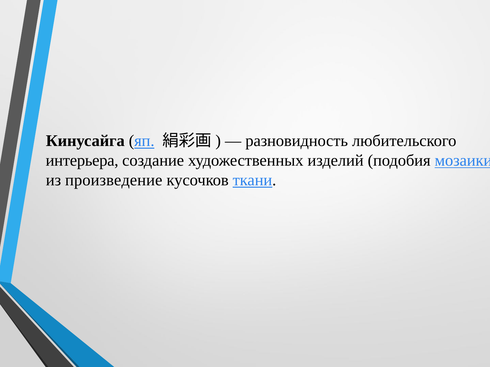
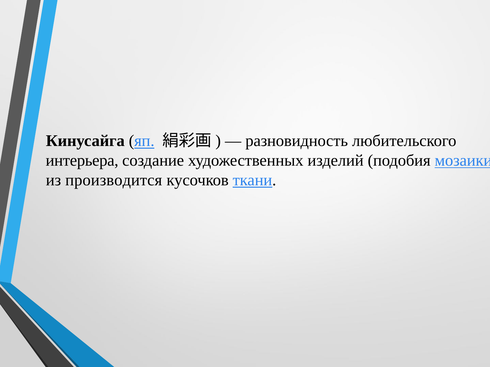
произведение: произведение -> производится (114, 180)
